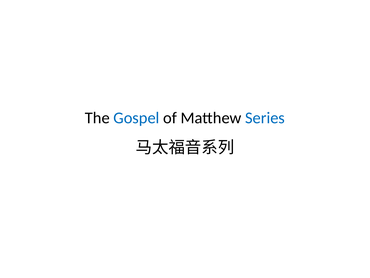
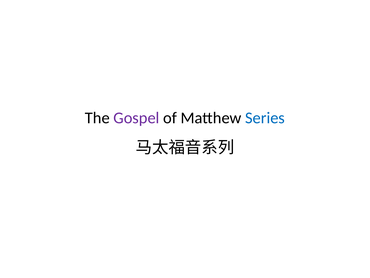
Gospel colour: blue -> purple (136, 118)
